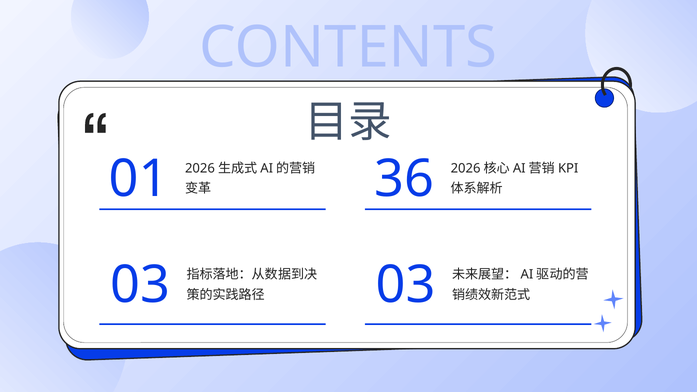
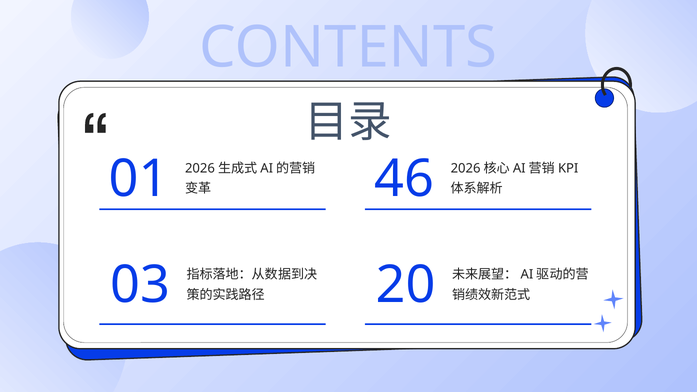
36: 36 -> 46 (404, 179)
03: 03 -> 20 (406, 285)
